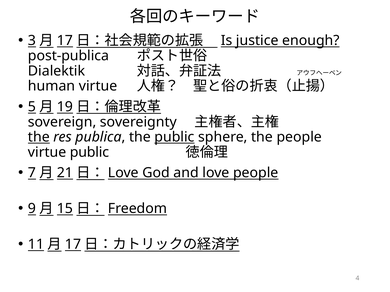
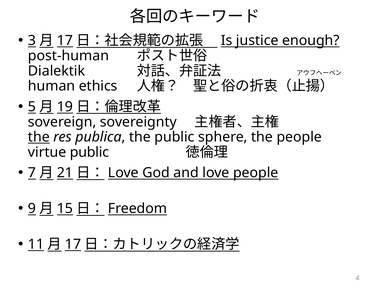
post-publica: post-publica -> post-human (68, 56)
human virtue: virtue -> ethics (98, 86)
public underline: present -> none (174, 137)
